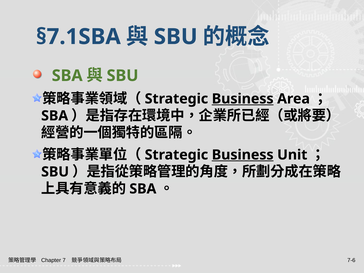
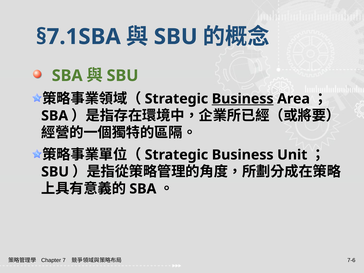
Business underline: present -> none (243, 155)
